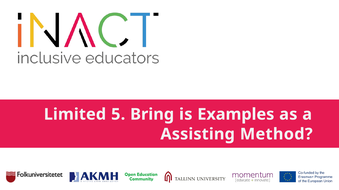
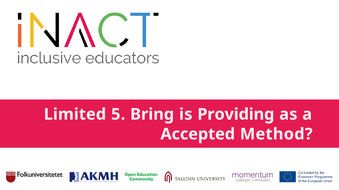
Examples: Examples -> Providing (236, 115)
Assisting: Assisting -> Accepted (198, 135)
